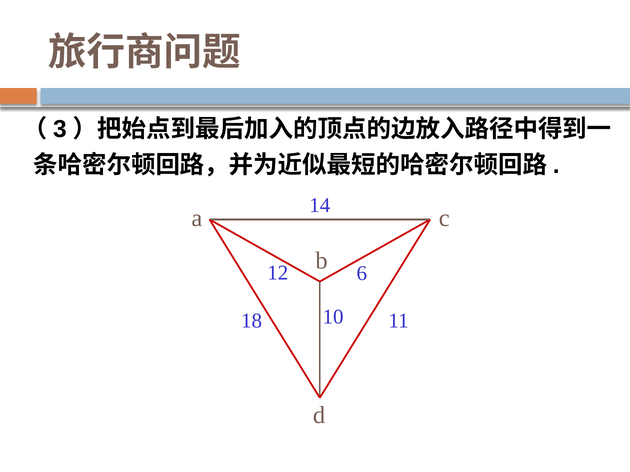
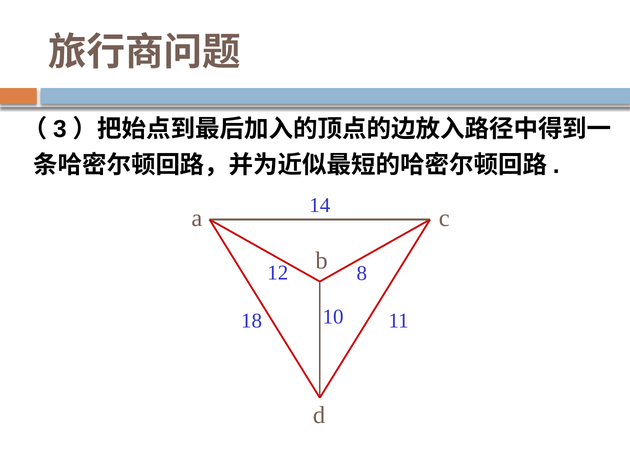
6: 6 -> 8 (362, 274)
